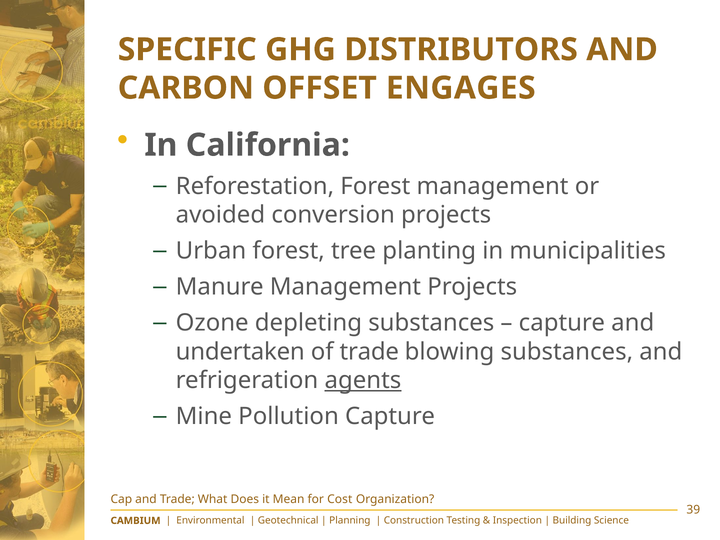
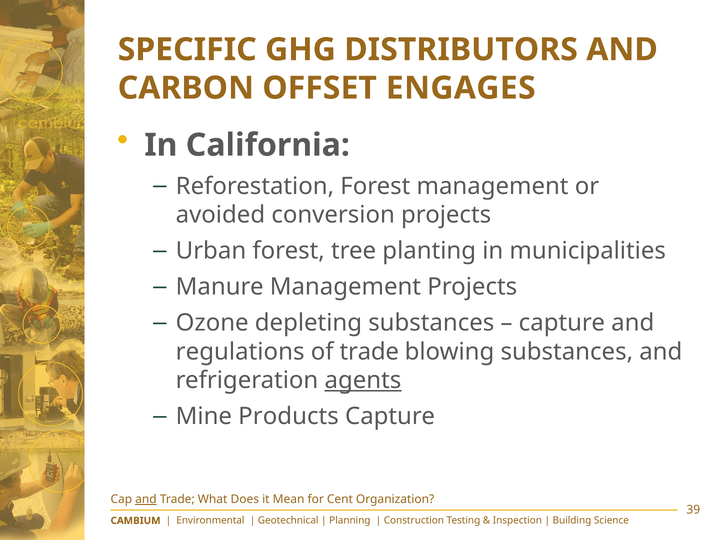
undertaken: undertaken -> regulations (240, 352)
Pollution: Pollution -> Products (289, 417)
and underline: none -> present (146, 499)
Cost: Cost -> Cent (340, 499)
